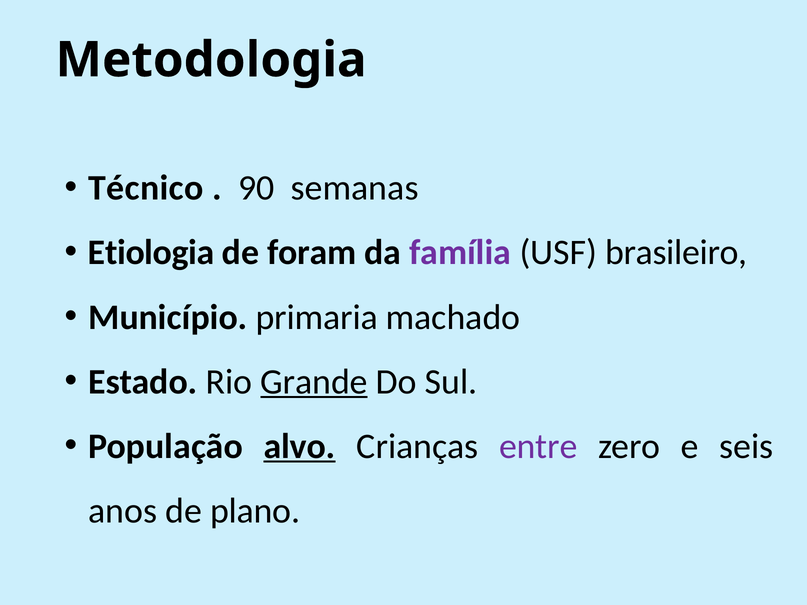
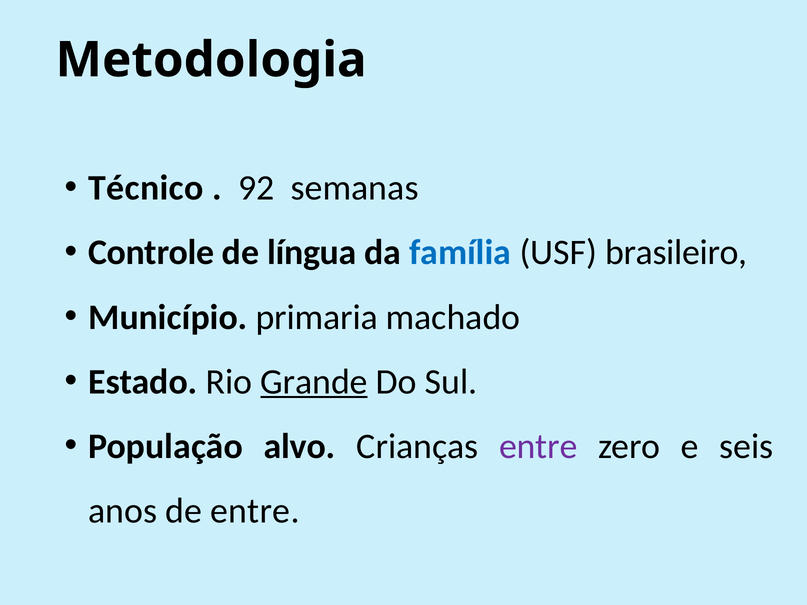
90: 90 -> 92 (256, 188)
Etiologia: Etiologia -> Controle (151, 253)
foram: foram -> língua (312, 253)
família colour: purple -> blue (460, 253)
alvo underline: present -> none (300, 446)
de plano: plano -> entre (255, 511)
